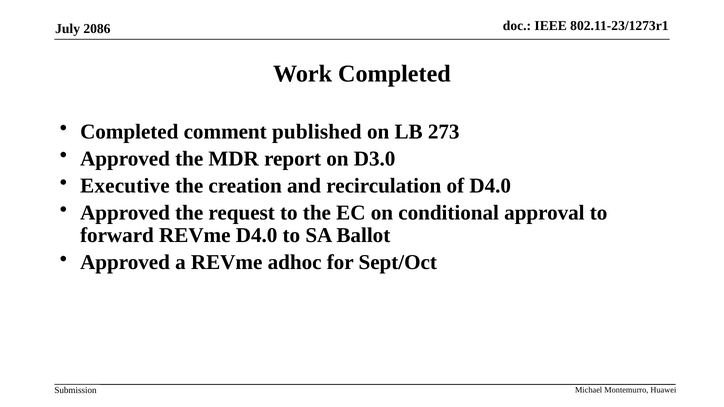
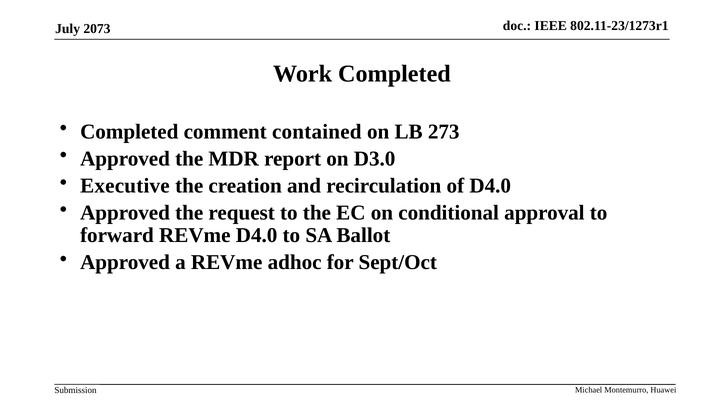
2086: 2086 -> 2073 (97, 29)
published: published -> contained (317, 132)
